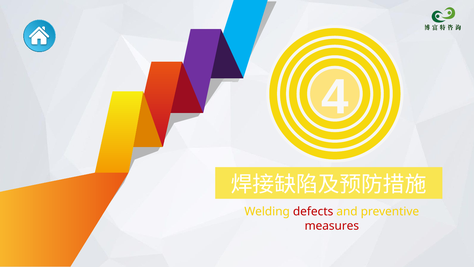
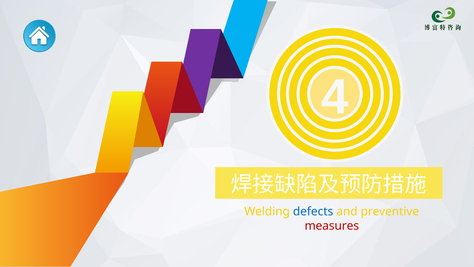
defects colour: red -> blue (313, 211)
